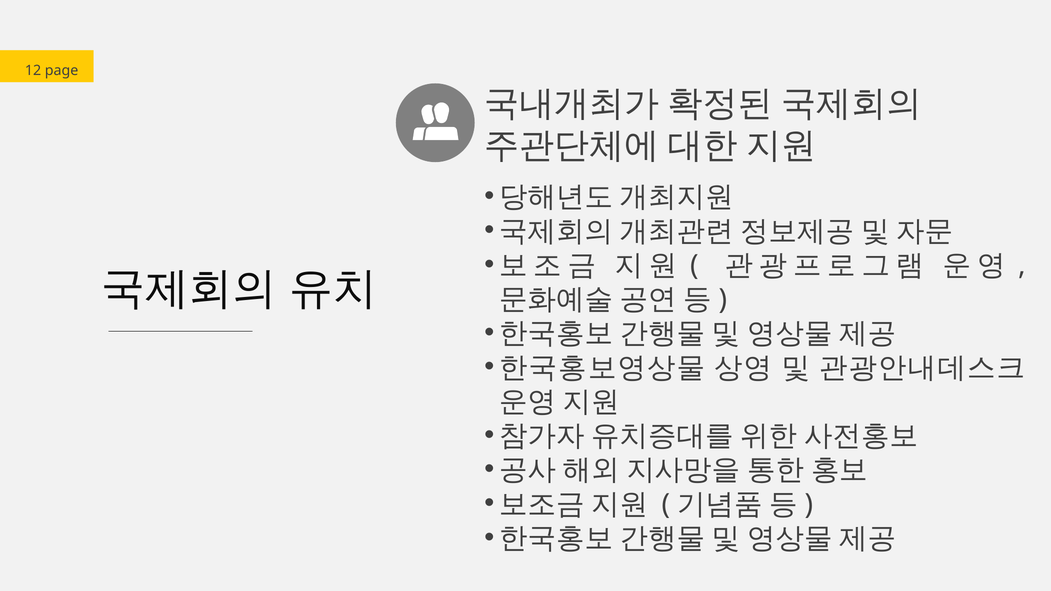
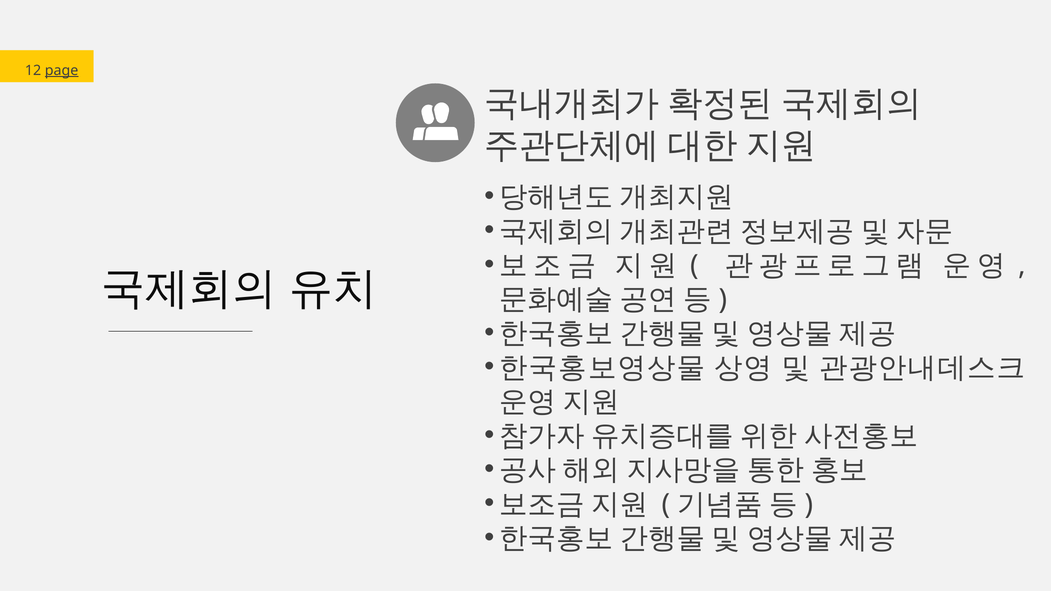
page underline: none -> present (62, 70)
